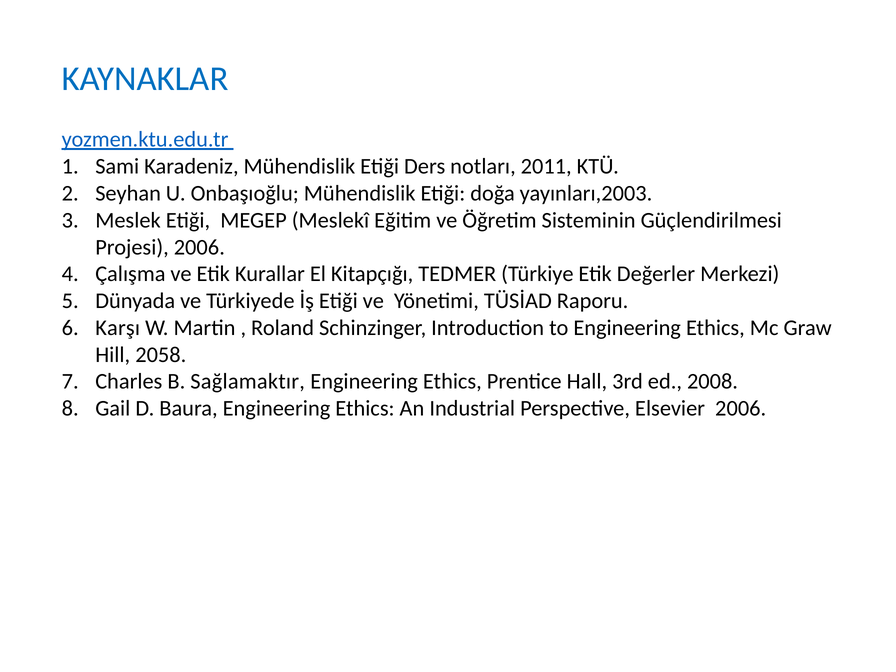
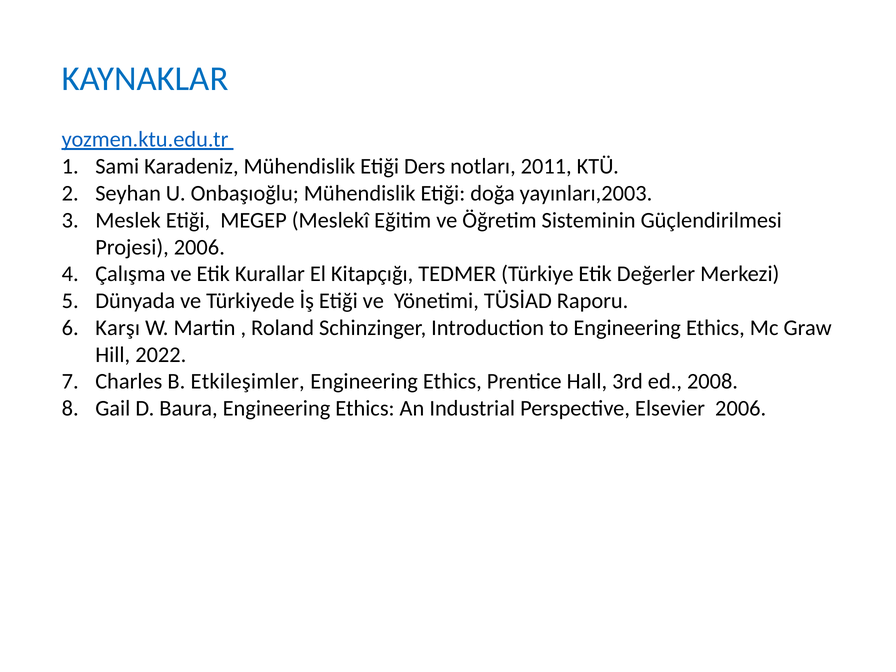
2058: 2058 -> 2022 (161, 355)
Sağlamaktır: Sağlamaktır -> Etkileşimler (248, 382)
